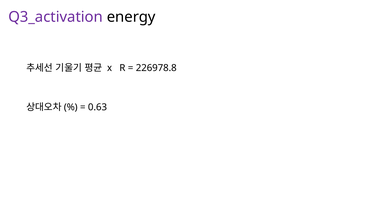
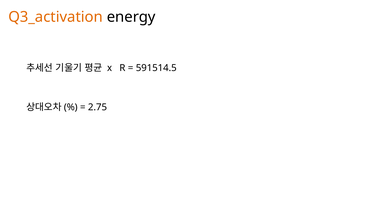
Q3_activation colour: purple -> orange (56, 17)
226978.8: 226978.8 -> 591514.5 (156, 68)
0.63: 0.63 -> 2.75 (97, 107)
